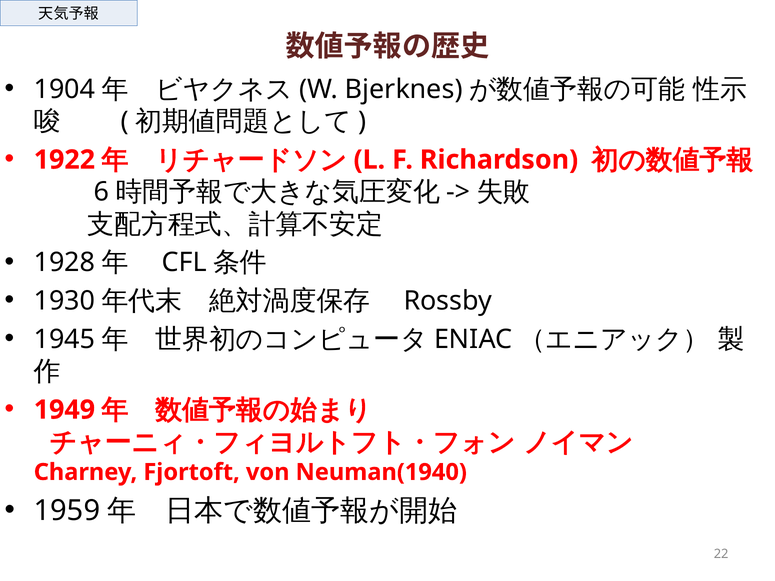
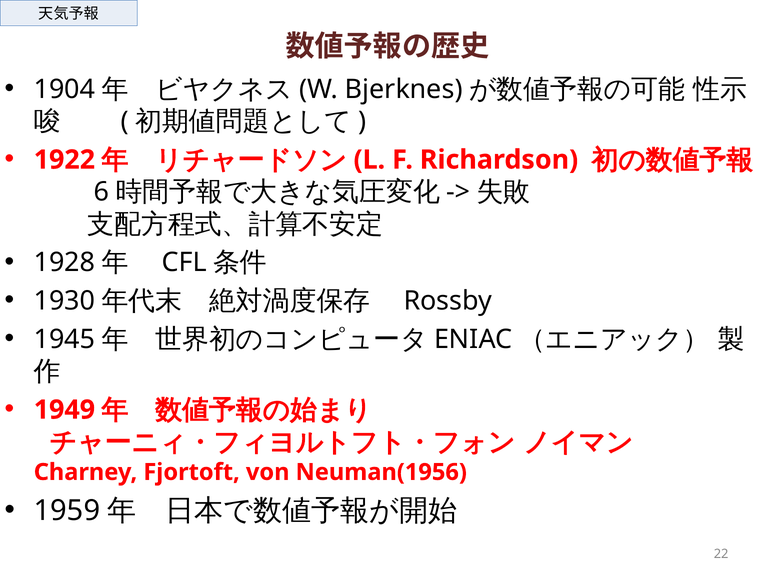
Neuman(1940: Neuman(1940 -> Neuman(1956 (381, 472)
